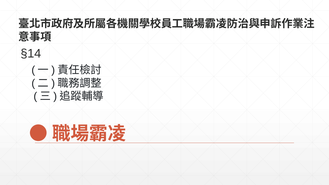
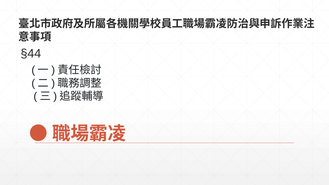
§14: §14 -> §44 (31, 54)
